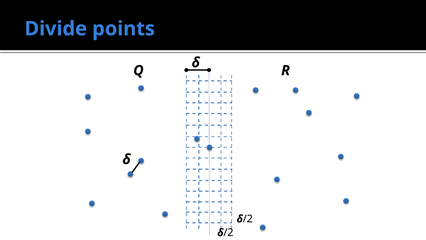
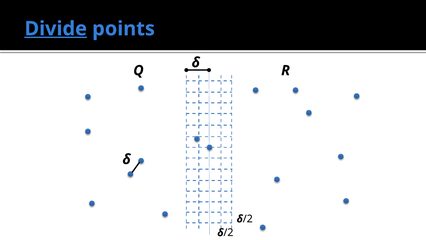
Divide underline: none -> present (56, 29)
